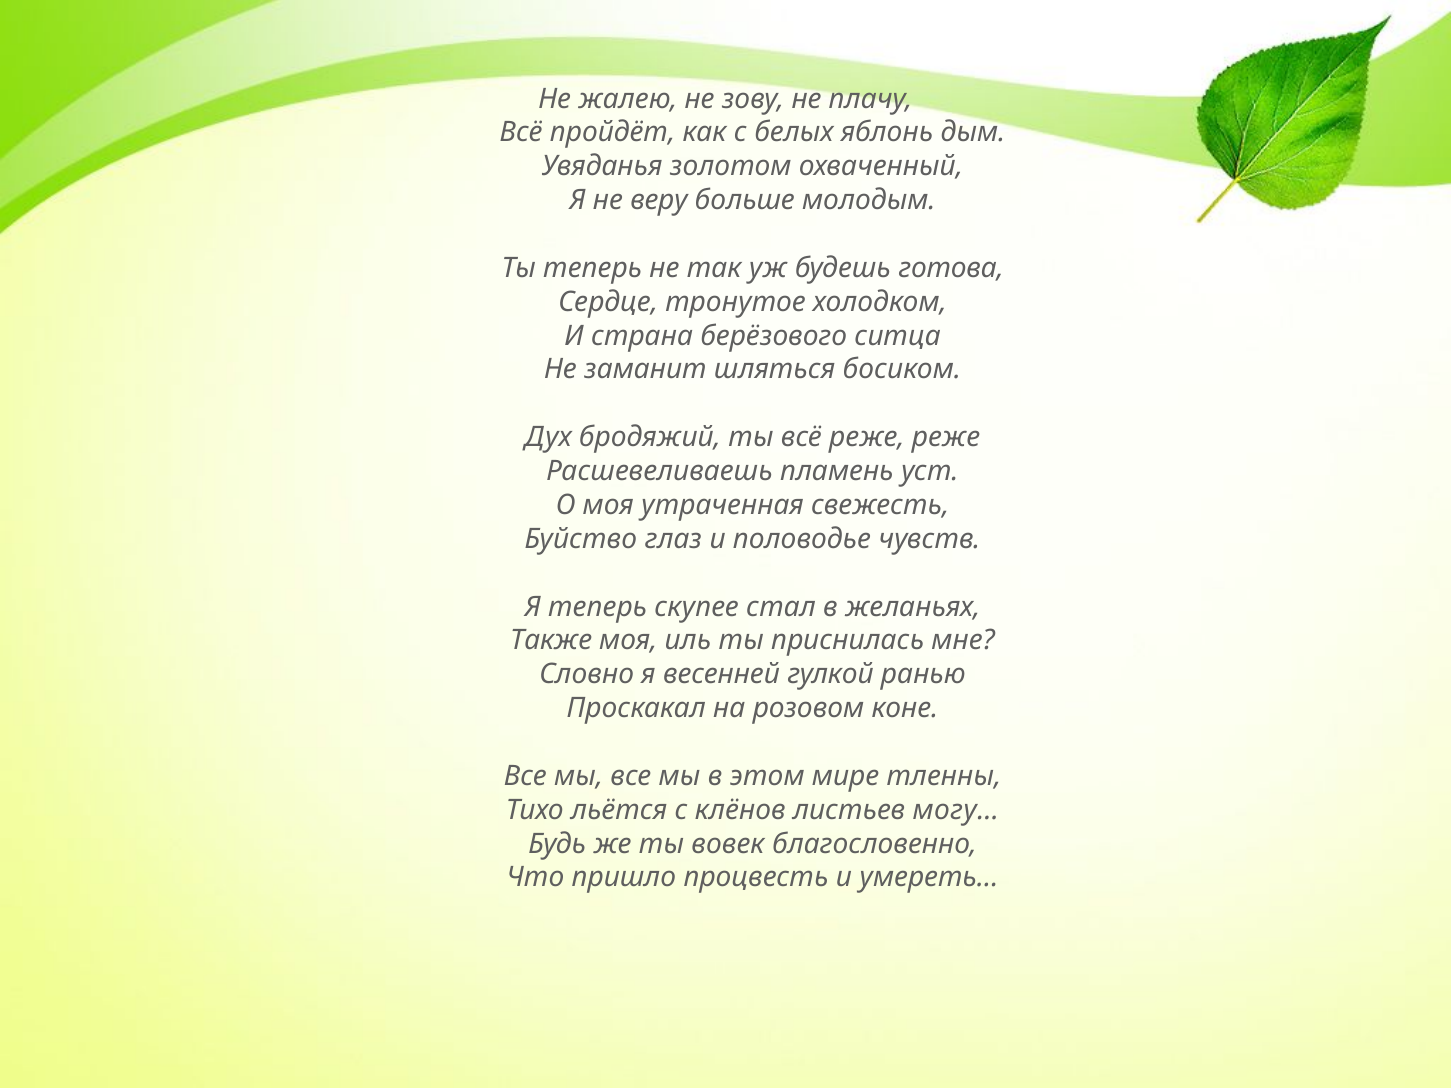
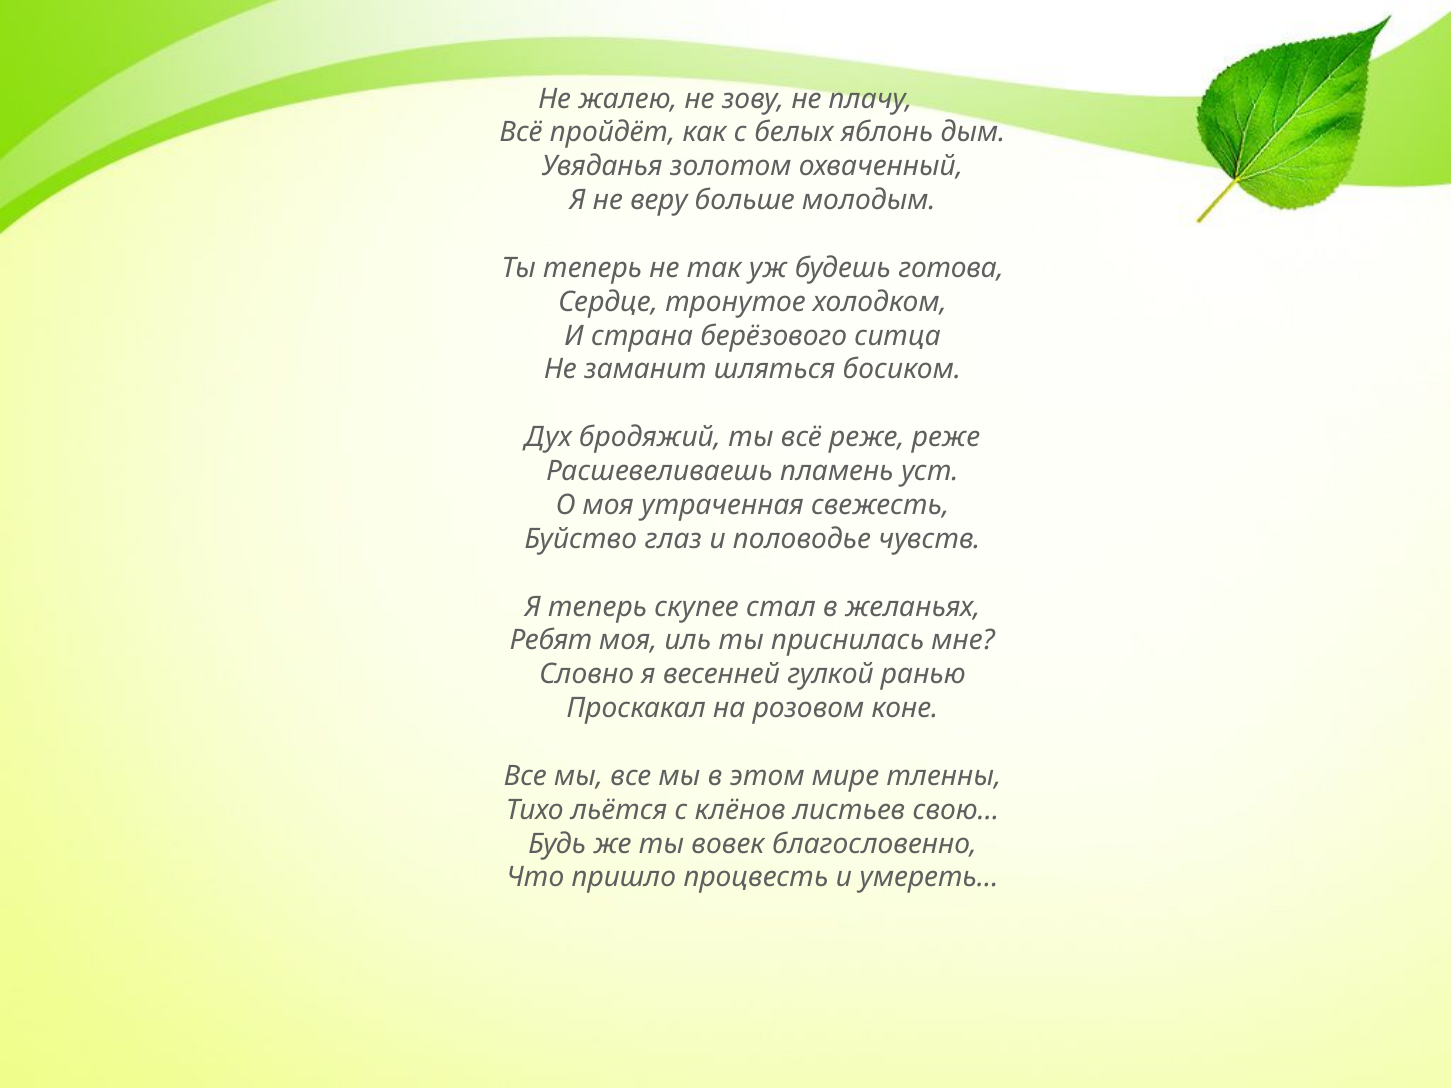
Также: Также -> Ребят (551, 641)
могу…: могу… -> свою… (956, 810)
